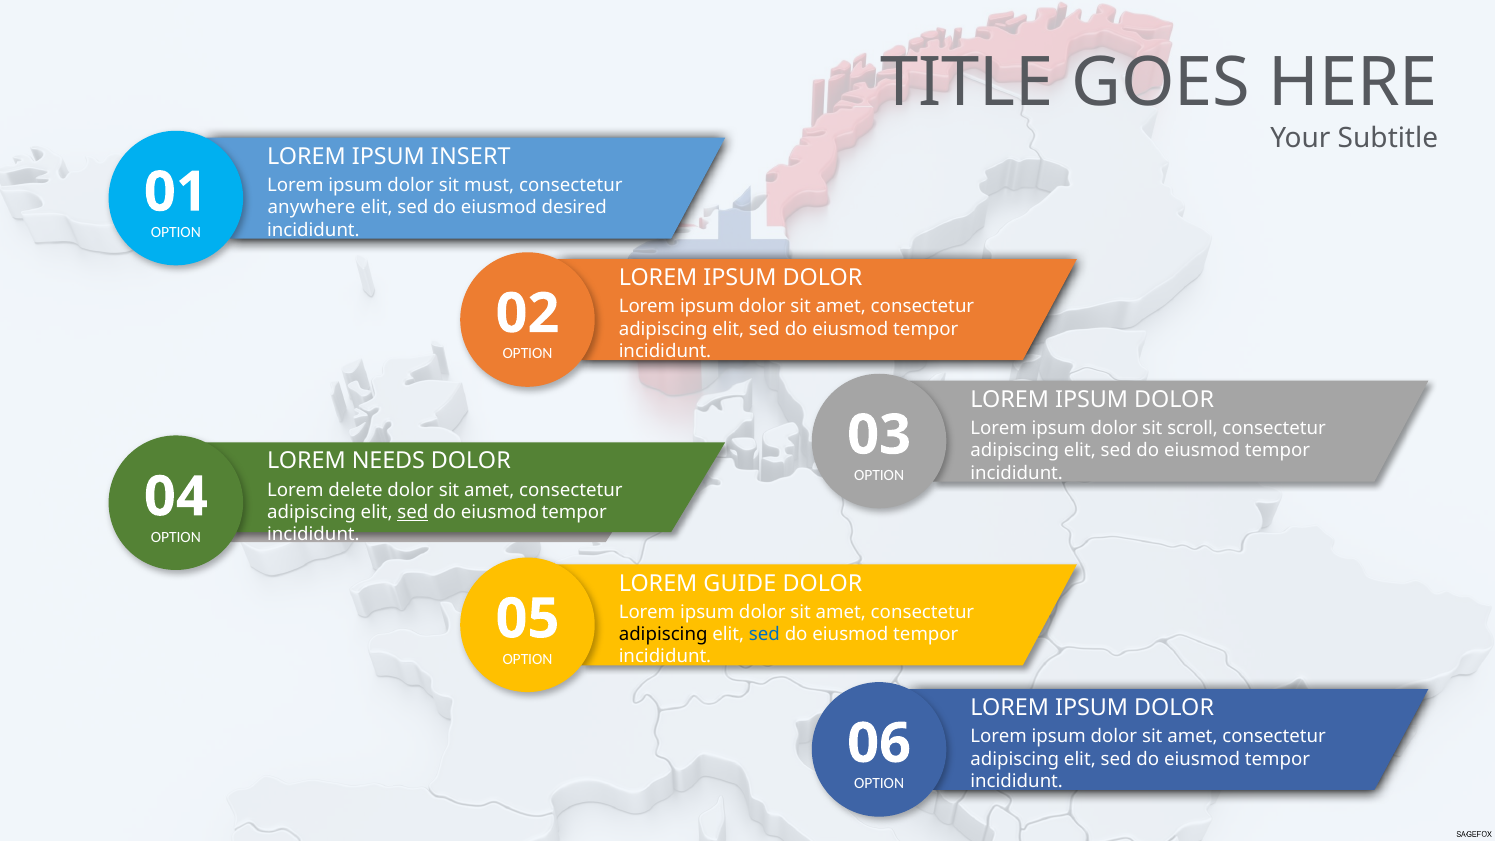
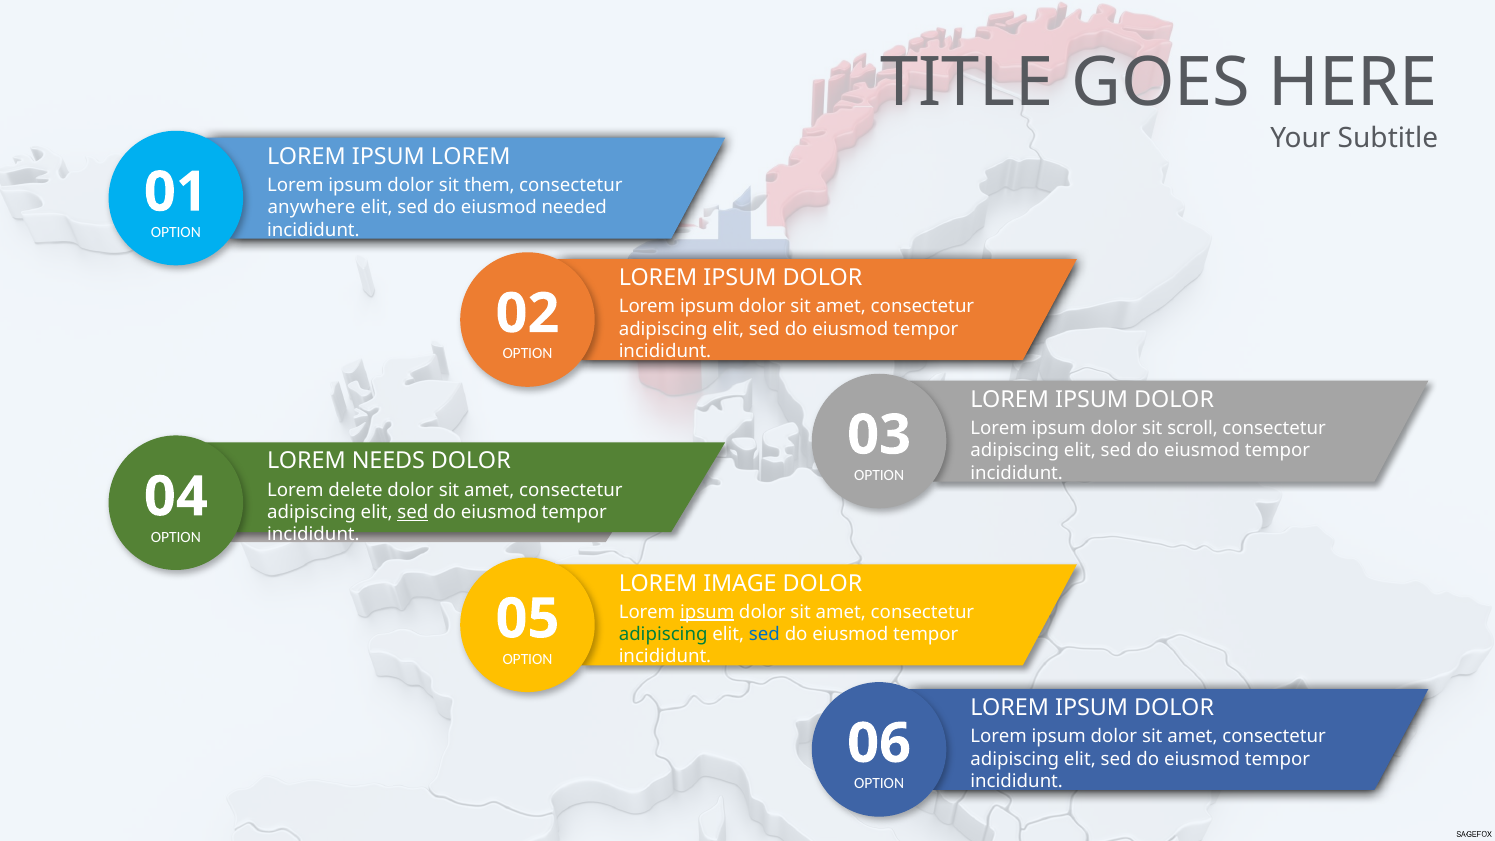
IPSUM INSERT: INSERT -> LOREM (471, 157)
must: must -> them (489, 185)
desired: desired -> needed (574, 208)
GUIDE: GUIDE -> IMAGE (740, 583)
ipsum underline: none -> present (707, 612)
adipiscing colour: black -> green (663, 634)
